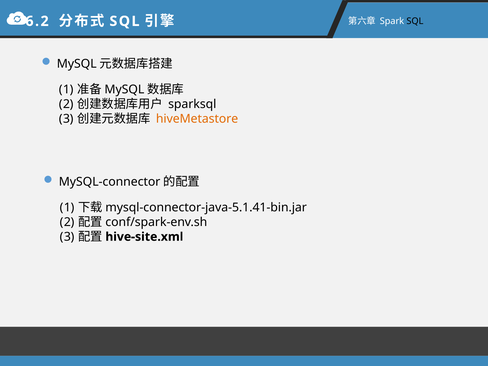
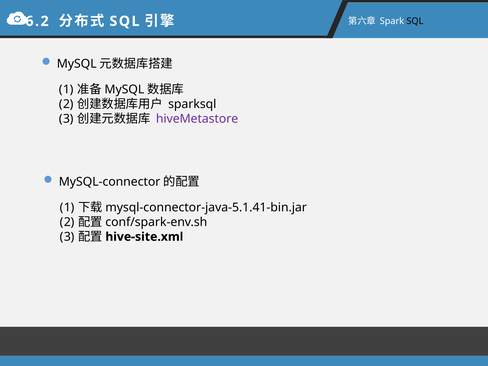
hiveMetastore colour: orange -> purple (197, 119)
